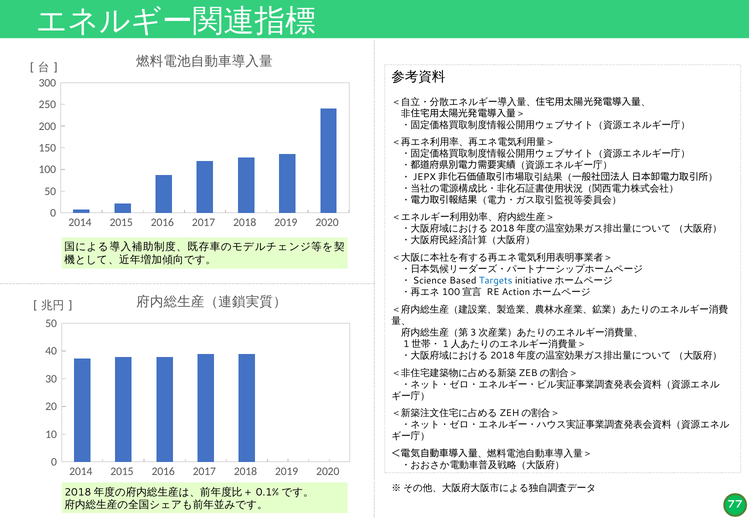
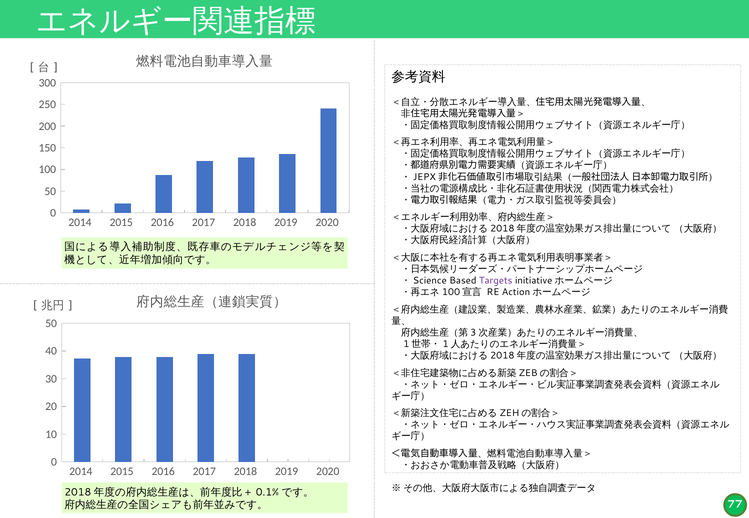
Targets colour: blue -> purple (496, 281)
